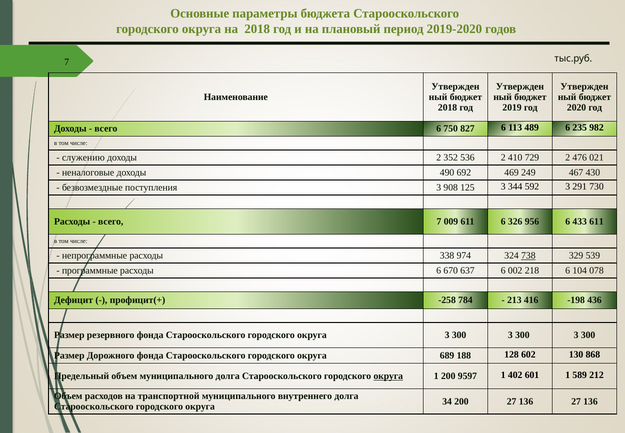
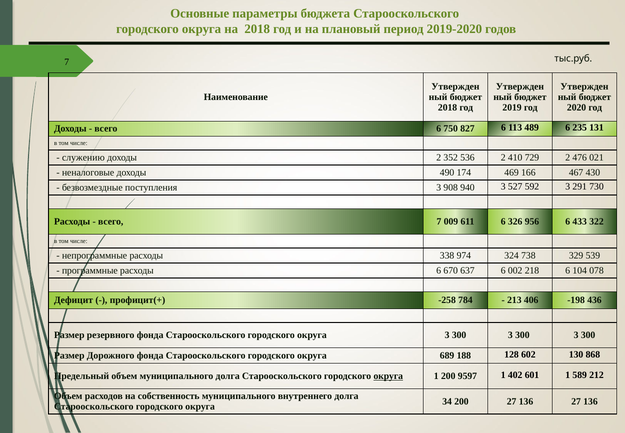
982: 982 -> 131 (596, 128)
692: 692 -> 174 (464, 172)
249: 249 -> 166 (528, 172)
125: 125 -> 940 (467, 187)
344: 344 -> 527 (515, 186)
433 611: 611 -> 322 (596, 221)
738 underline: present -> none (528, 255)
416: 416 -> 406 (531, 300)
транспортной: транспортной -> собственность (169, 396)
